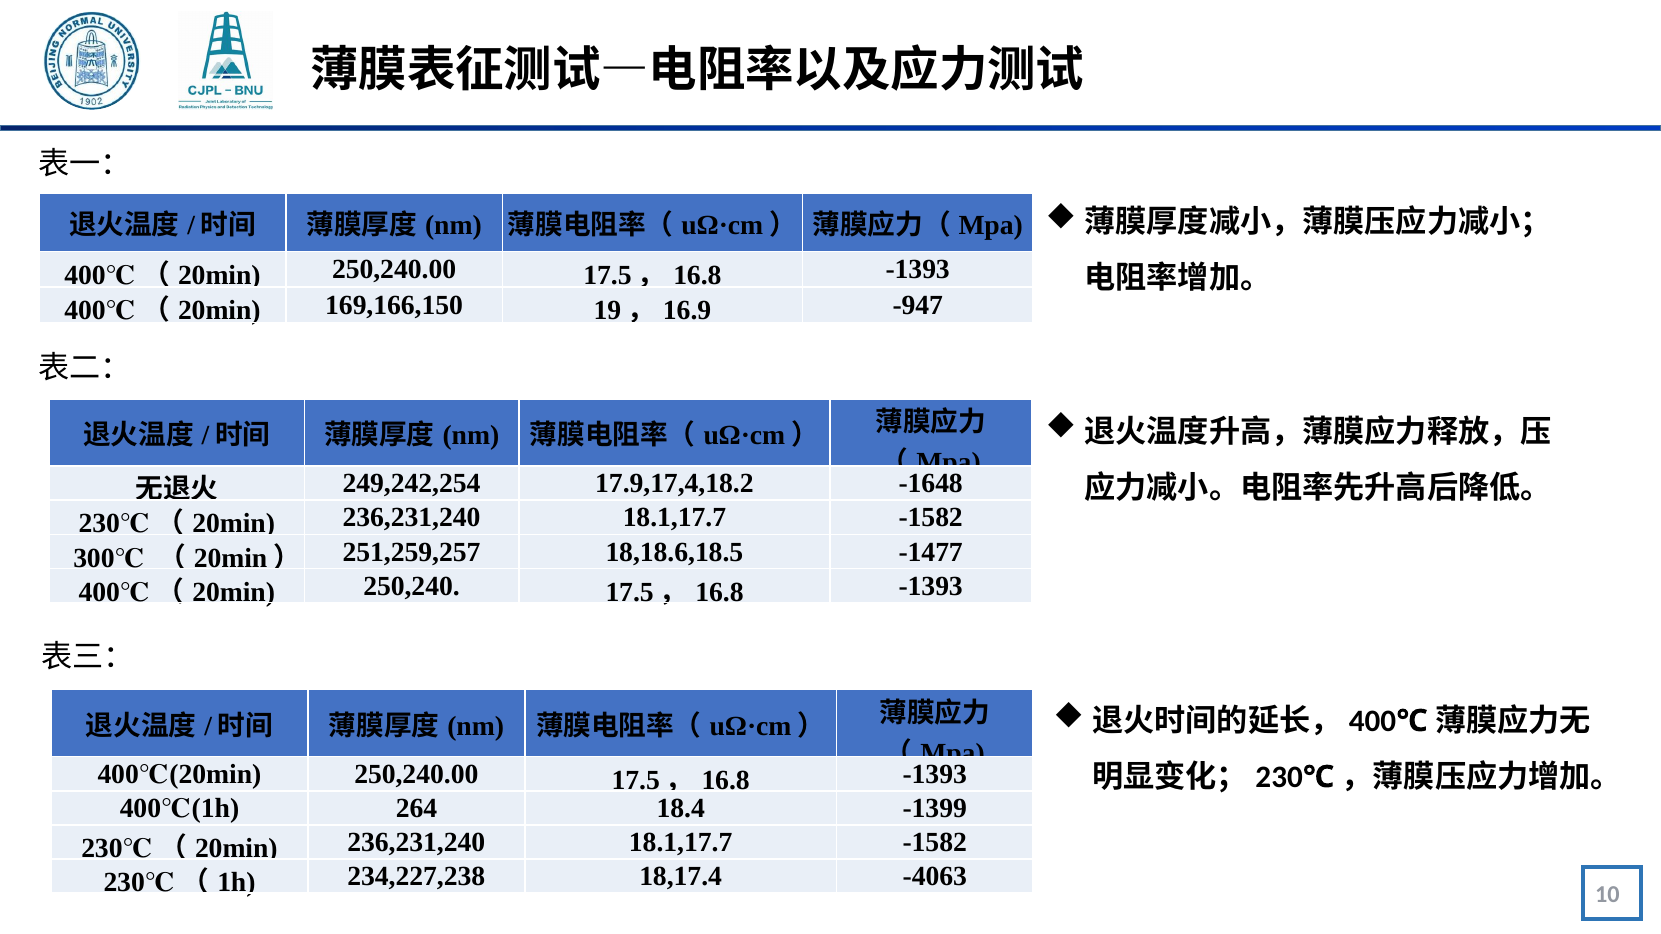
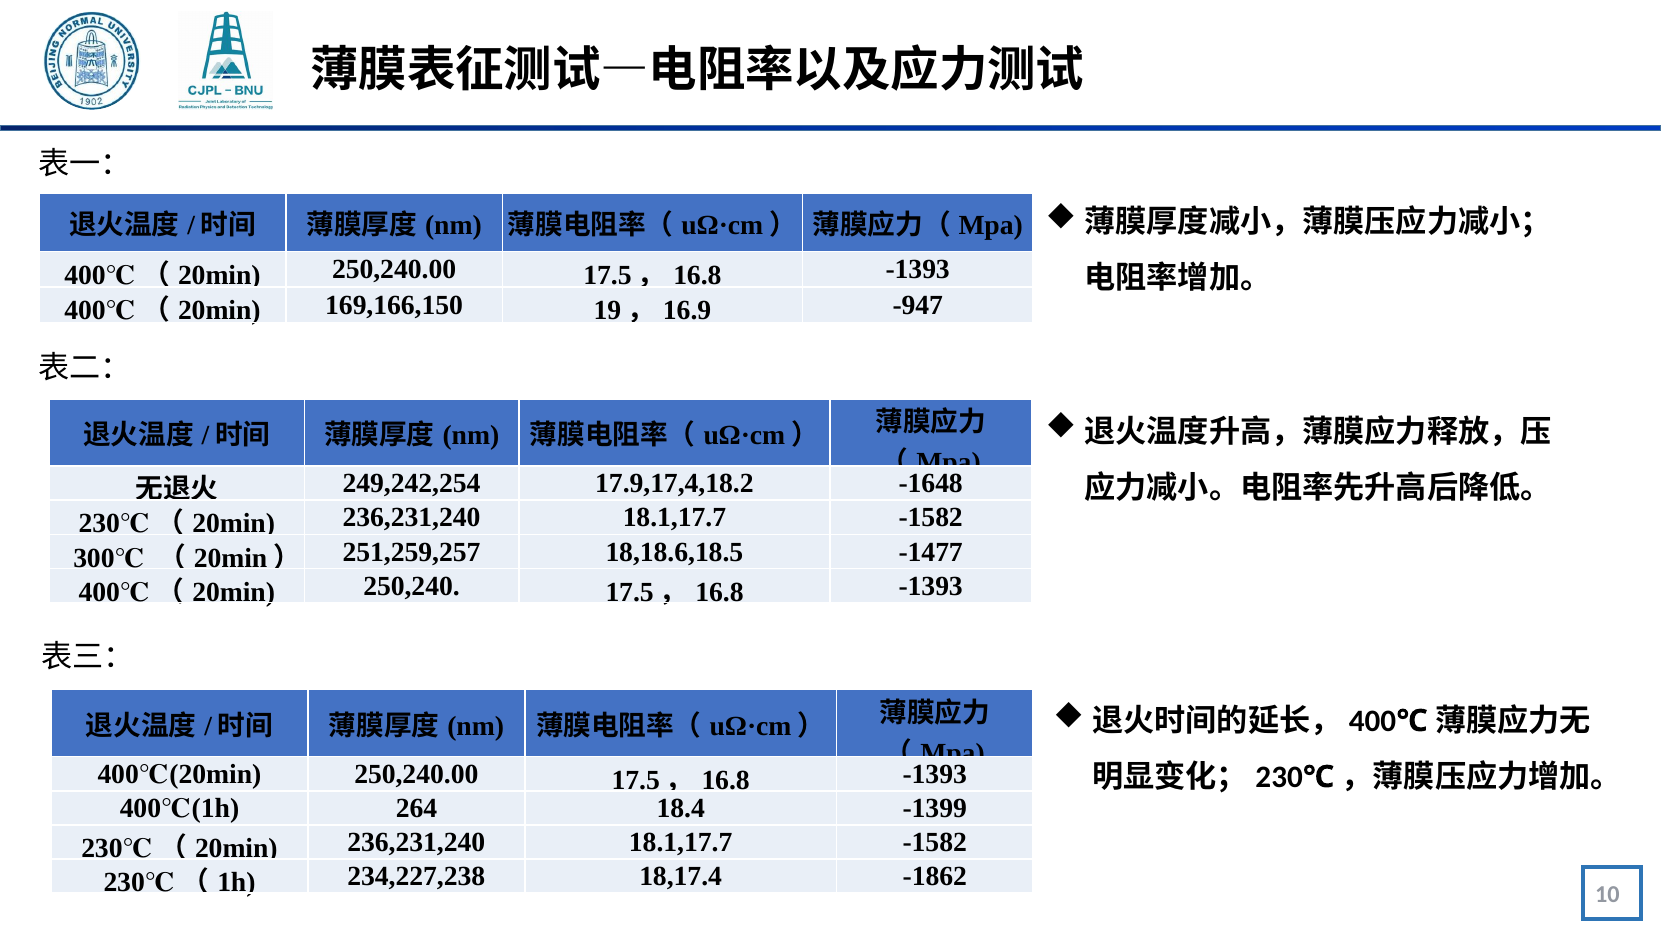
-4063: -4063 -> -1862 (935, 877)
